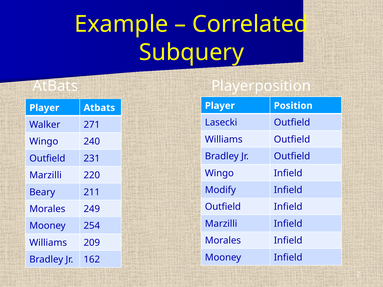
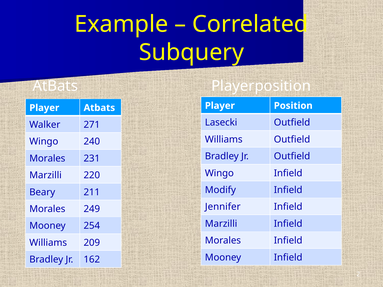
Outfield: Outfield -> Morales (47, 159)
Outfield: Outfield -> Jennifer (223, 207)
